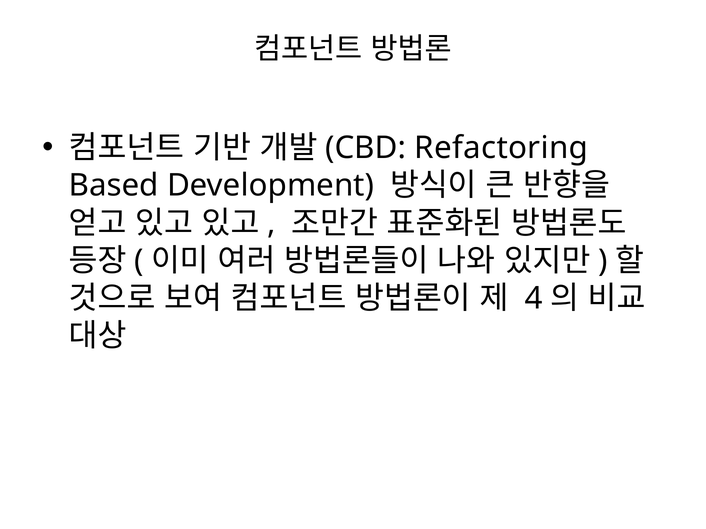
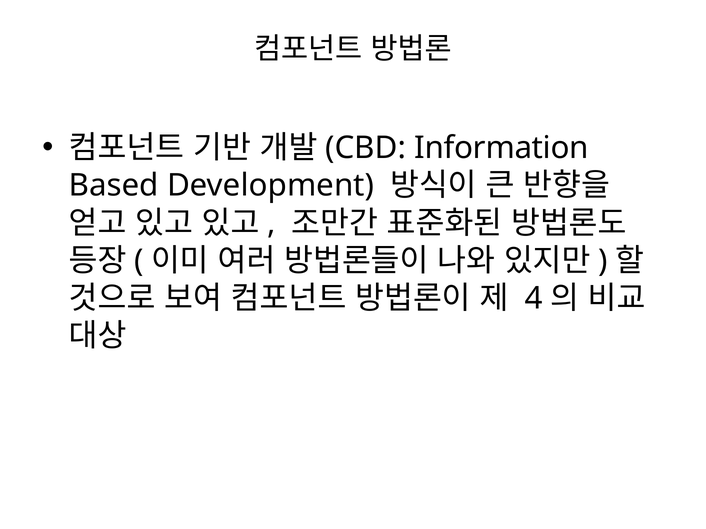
Refactoring: Refactoring -> Information (502, 148)
